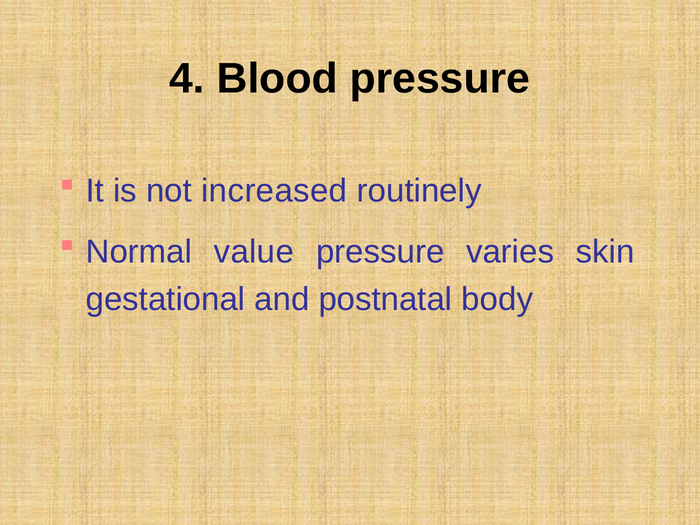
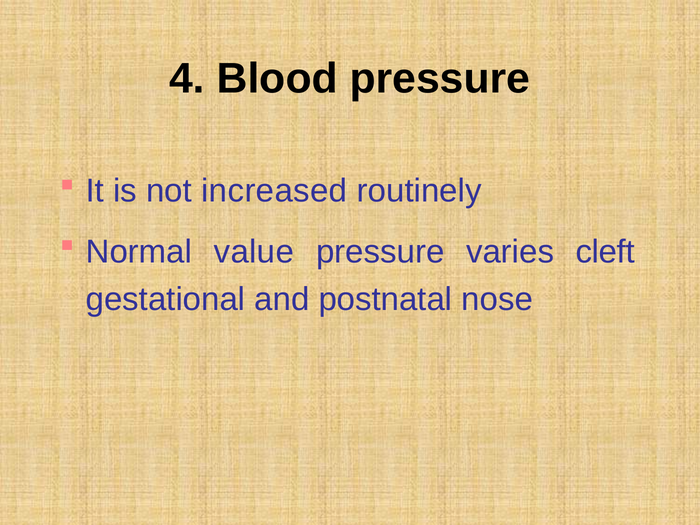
skin: skin -> cleft (605, 252)
body: body -> nose (497, 299)
